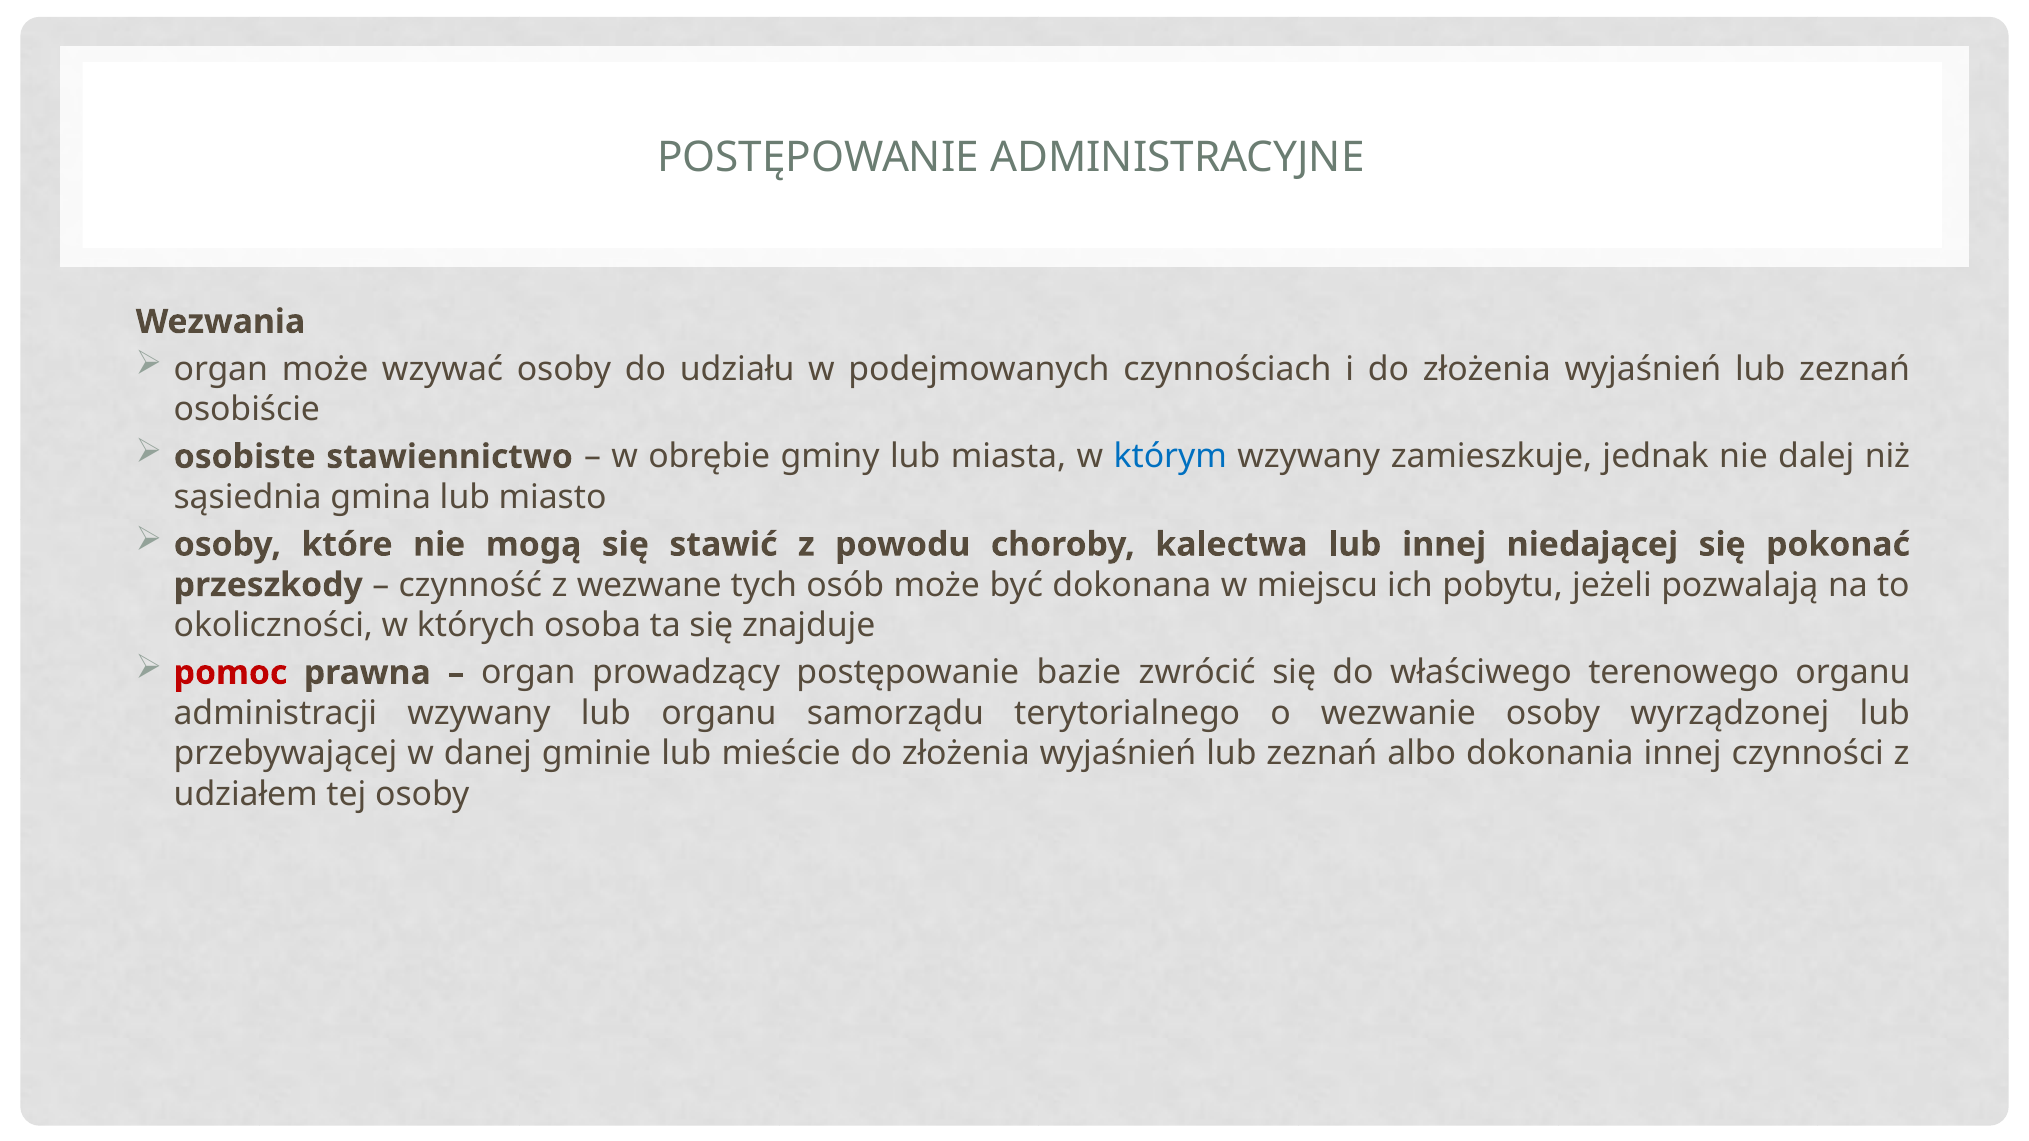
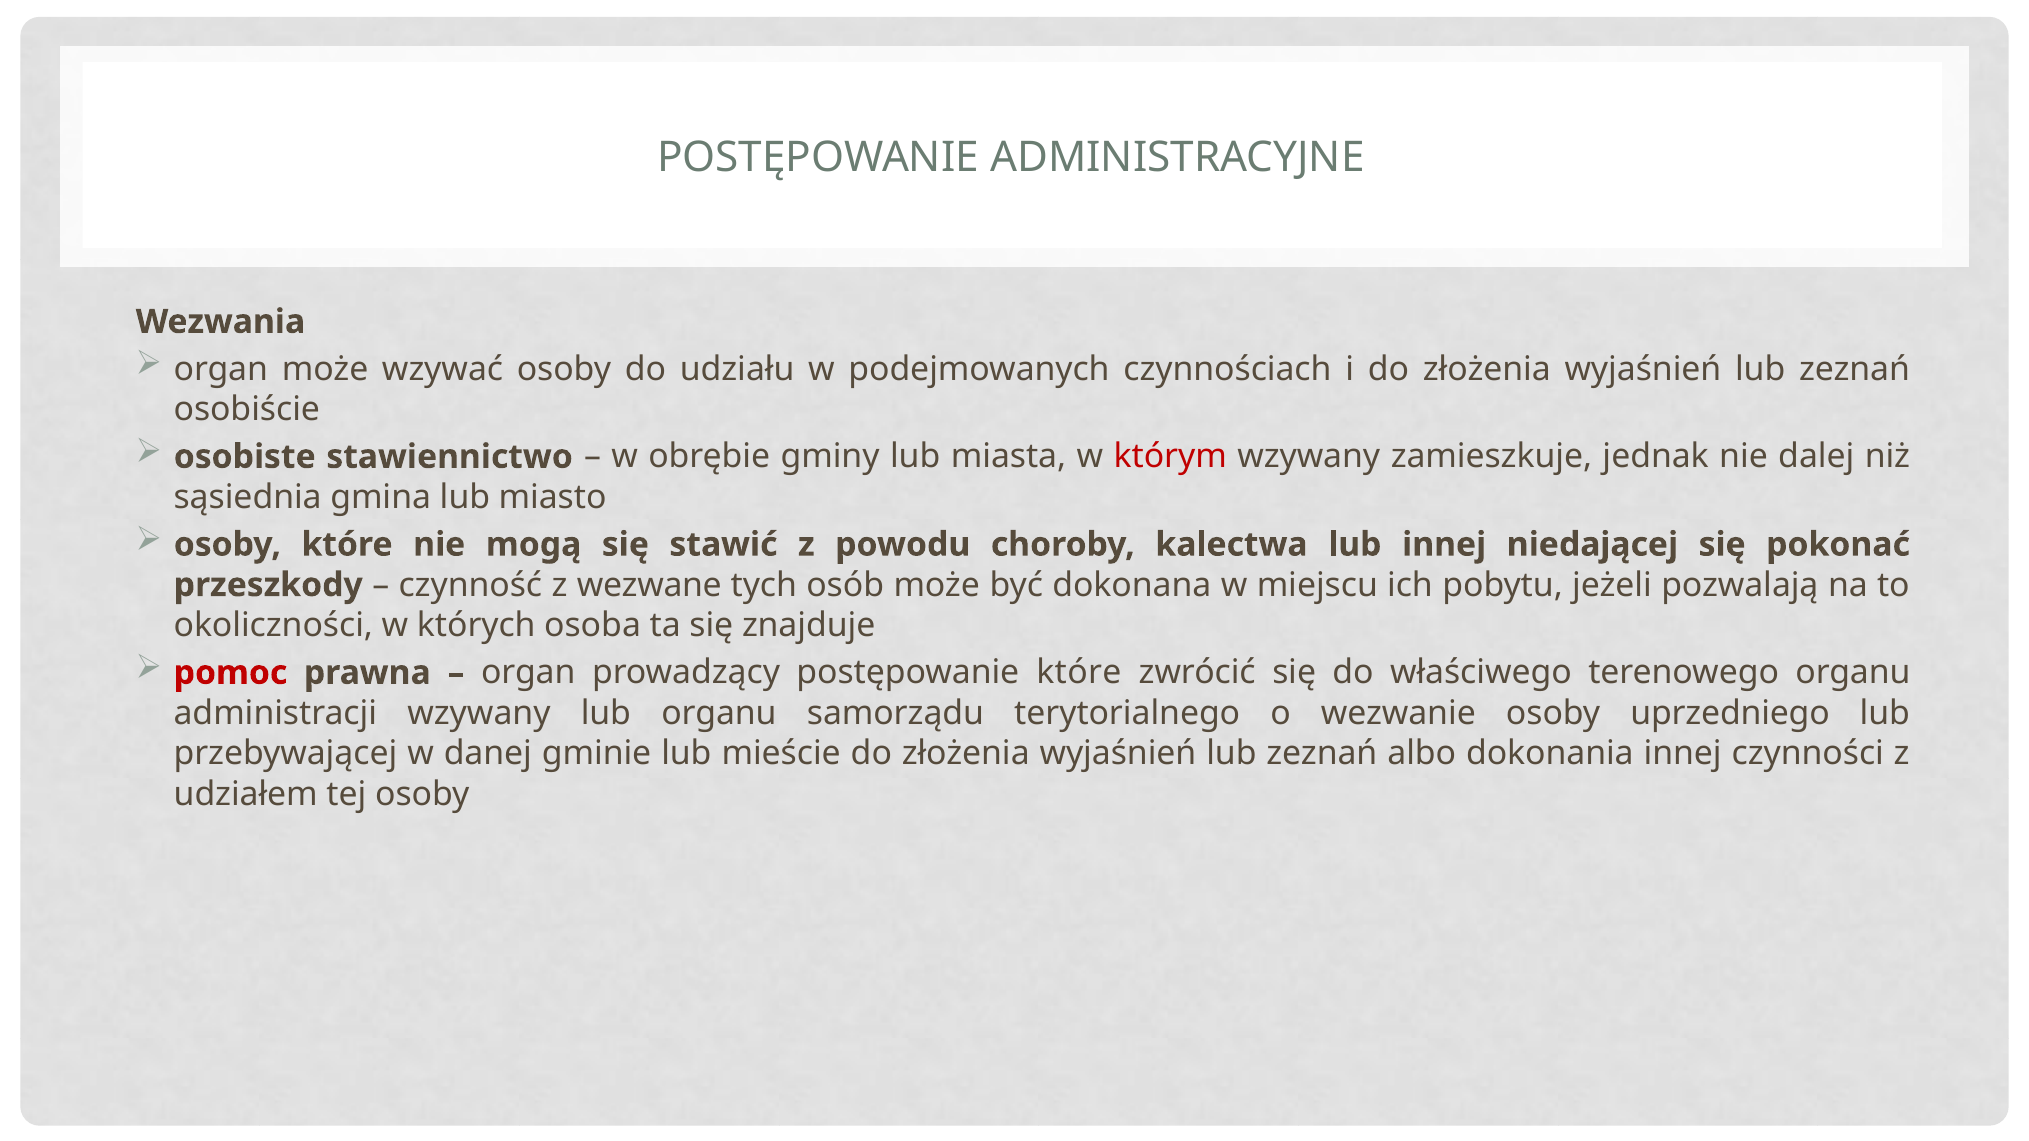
którym colour: blue -> red (1170, 457)
postępowanie bazie: bazie -> które (1079, 673)
wyrządzonej: wyrządzonej -> uprzedniego (1730, 713)
